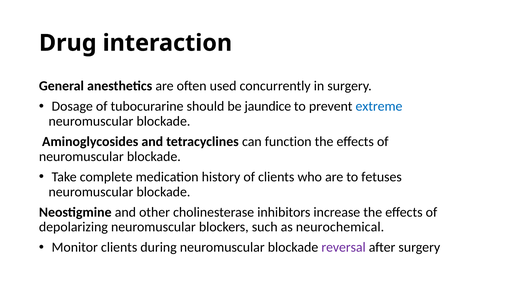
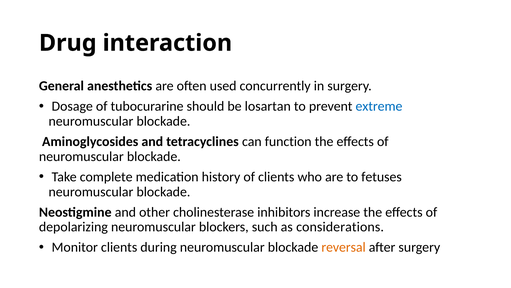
jaundice: jaundice -> losartan (268, 106)
neurochemical: neurochemical -> considerations (340, 227)
reversal colour: purple -> orange (344, 247)
